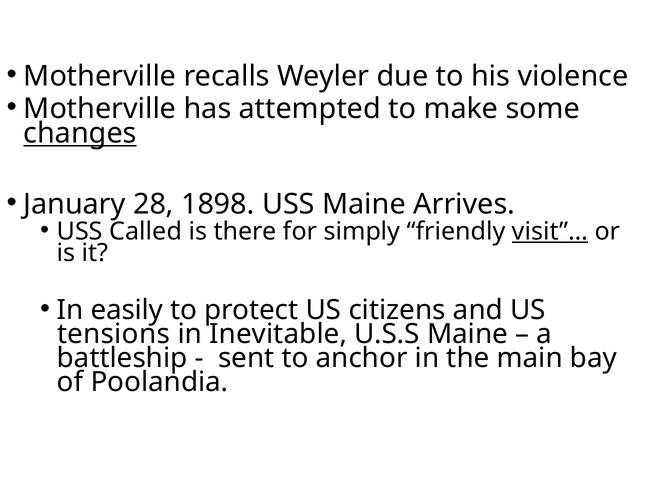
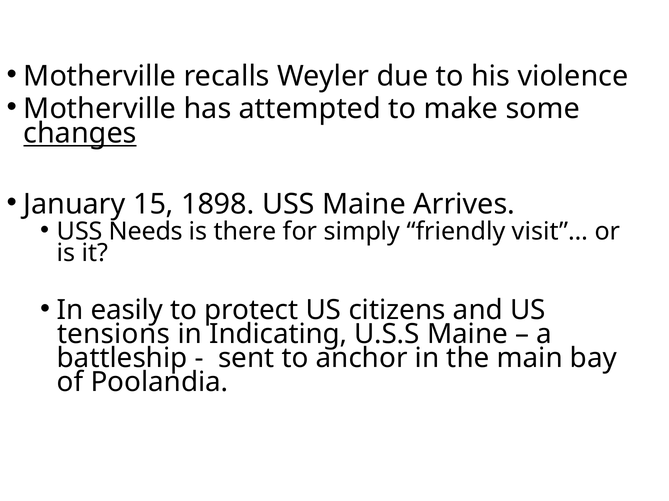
28: 28 -> 15 (153, 205)
Called: Called -> Needs (146, 232)
visit”… underline: present -> none (550, 232)
Inevitable: Inevitable -> Indicating (278, 335)
